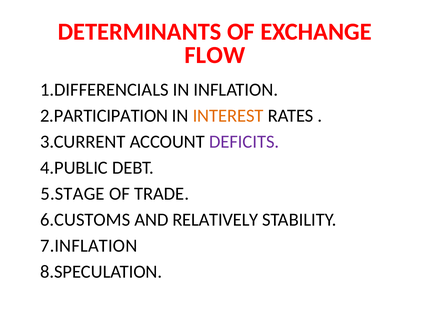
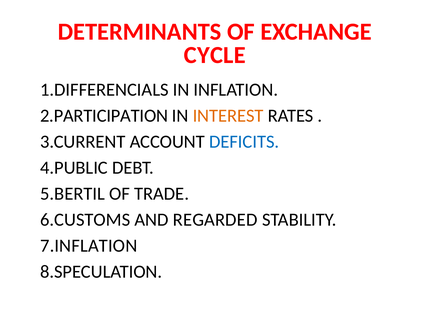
FLOW: FLOW -> CYCLE (215, 55)
DEFICITS colour: purple -> blue (244, 142)
5.STAGE: 5.STAGE -> 5.BERTIL (73, 194)
RELATIVELY: RELATIVELY -> REGARDED (215, 220)
